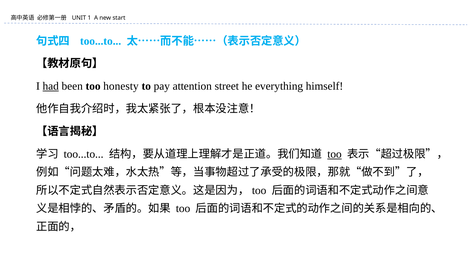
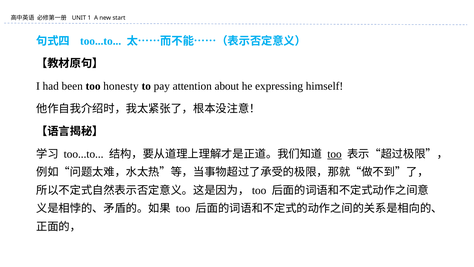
had underline: present -> none (51, 86)
street: street -> about (227, 86)
everything: everything -> expressing (279, 86)
